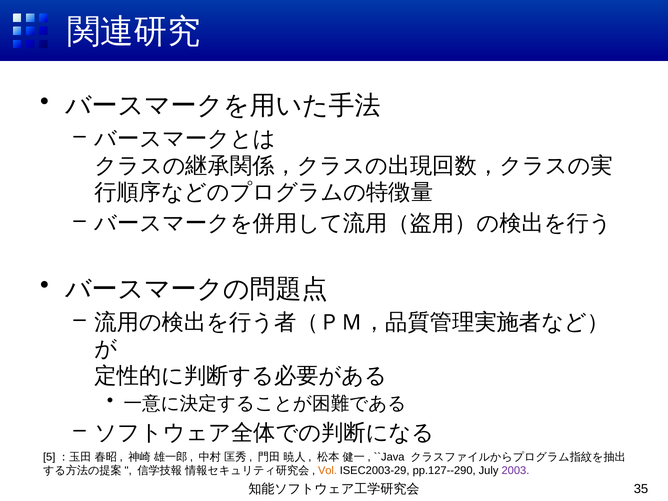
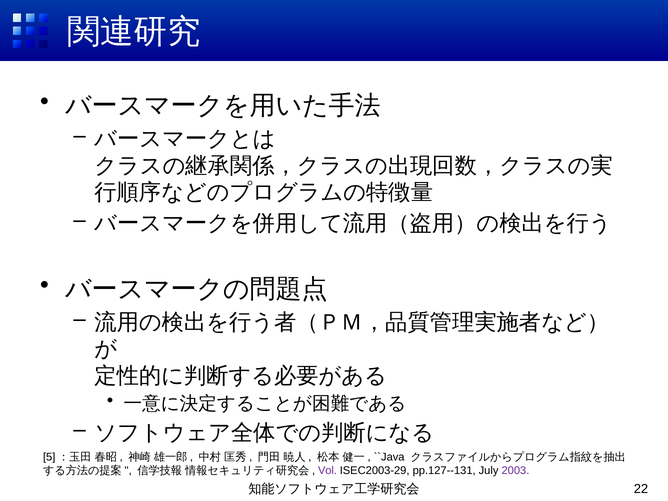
Vol colour: orange -> purple (327, 470)
pp.127--290: pp.127--290 -> pp.127--131 (444, 470)
35: 35 -> 22 (641, 489)
